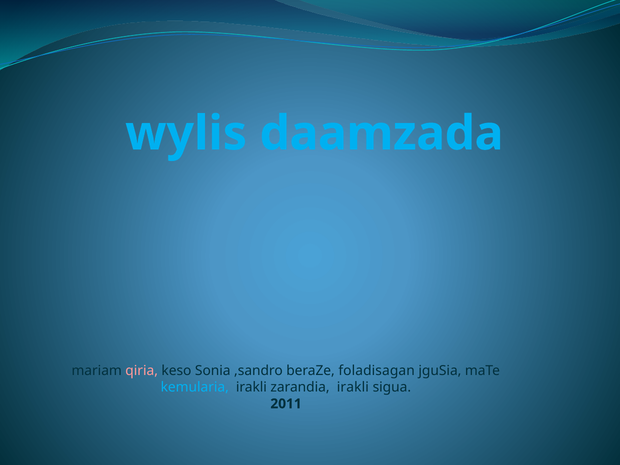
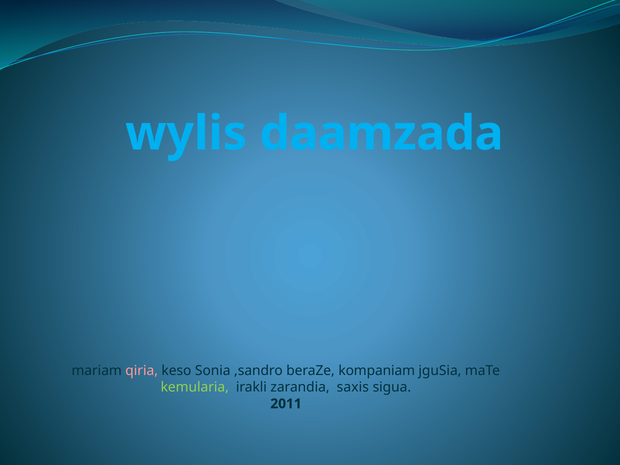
foladisagan: foladisagan -> kompaniam (377, 371)
kemularia colour: light blue -> light green (195, 387)
zarandia irakli: irakli -> saxis (353, 387)
